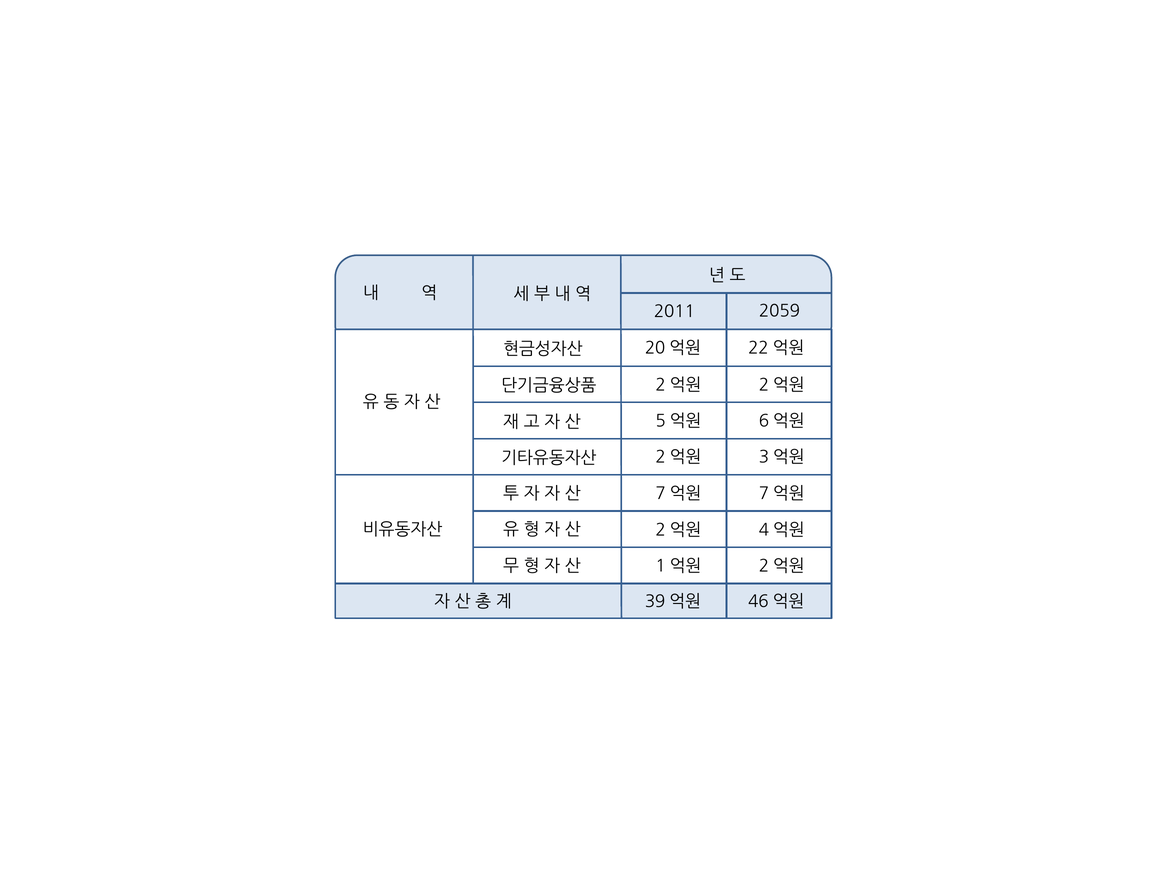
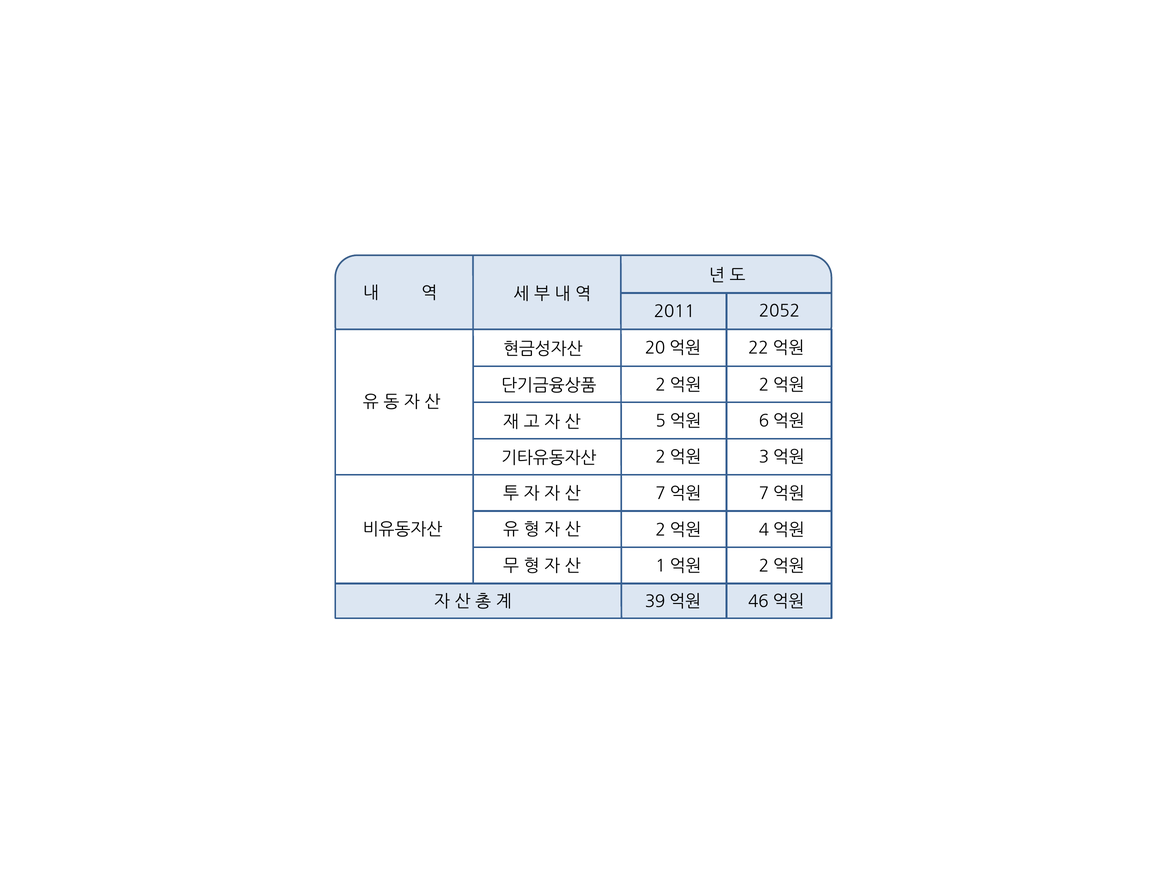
2059: 2059 -> 2052 (779, 311)
